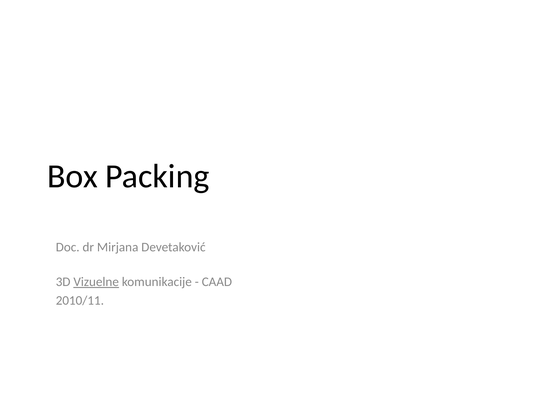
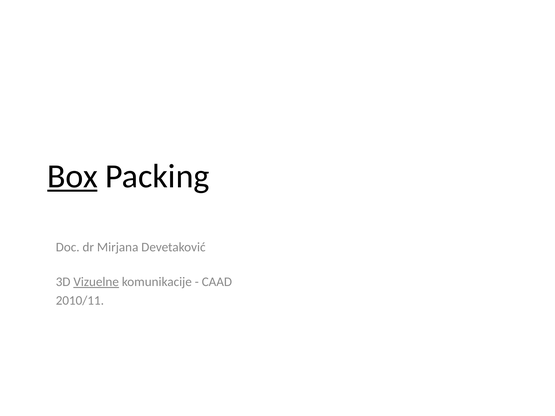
Box underline: none -> present (72, 176)
